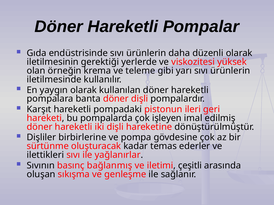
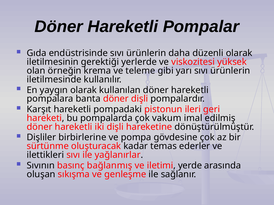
işleyen: işleyen -> vakum (167, 118)
çeşitli: çeşitli -> yerde (190, 166)
